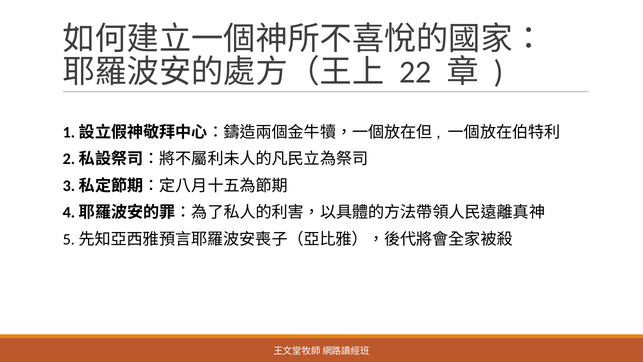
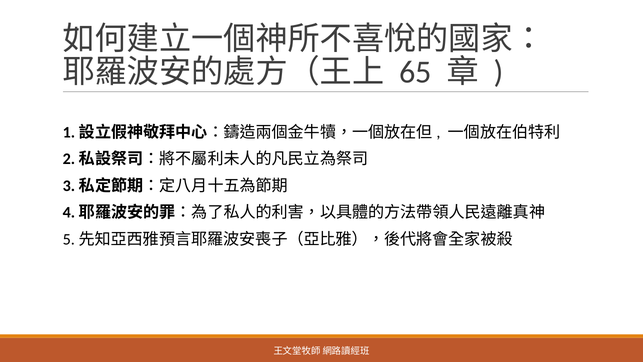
22: 22 -> 65 (415, 72)
